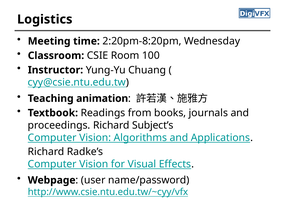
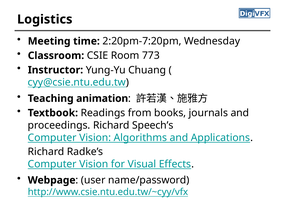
2:20pm-8:20pm: 2:20pm-8:20pm -> 2:20pm-7:20pm (142, 41)
100: 100 -> 773 (151, 56)
Subject’s: Subject’s -> Speech’s (153, 125)
